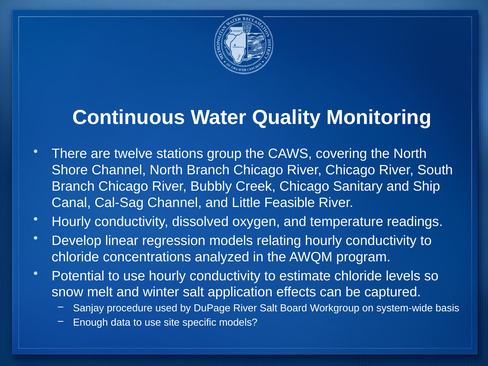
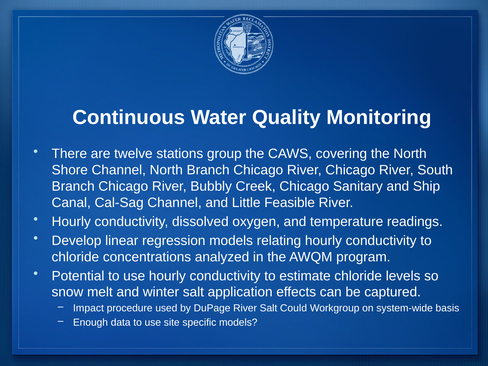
Sanjay: Sanjay -> Impact (88, 308)
Board: Board -> Could (294, 308)
